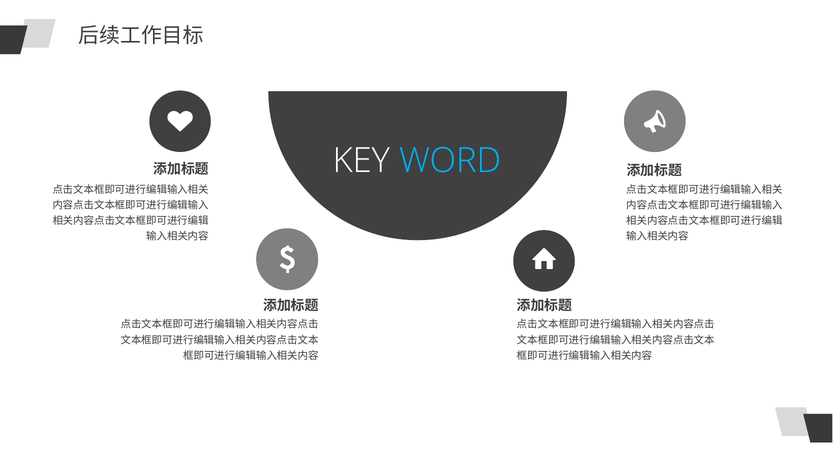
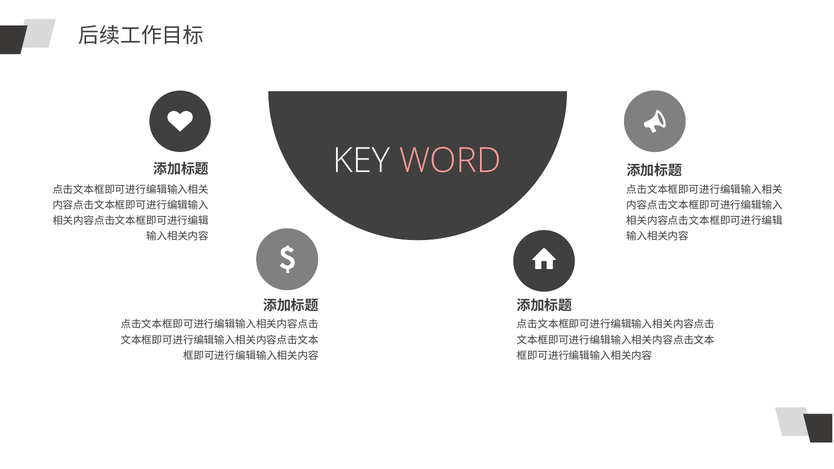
WORD colour: light blue -> pink (450, 161)
